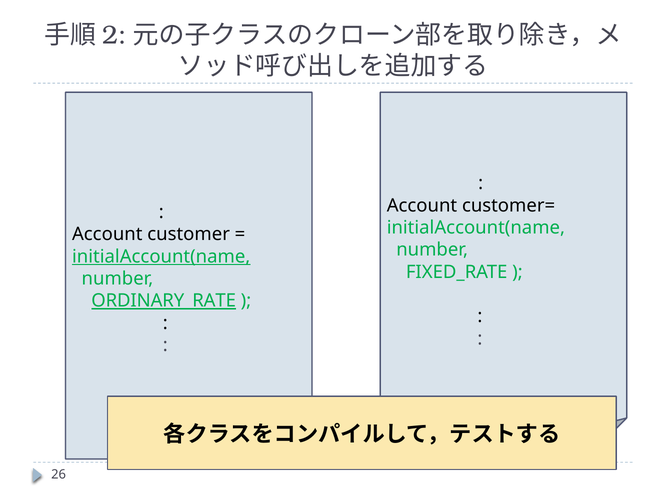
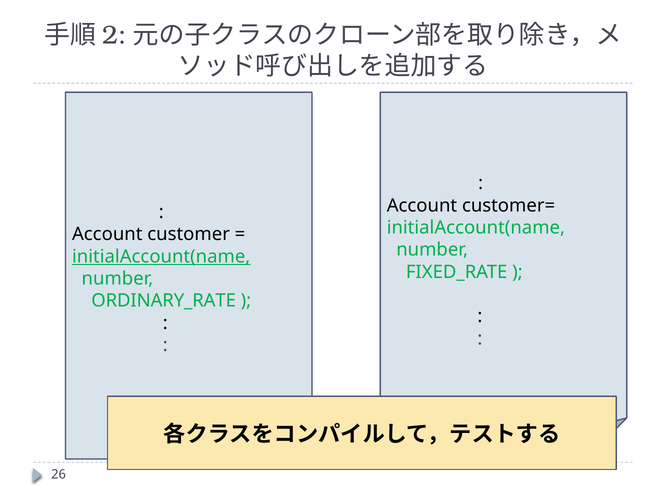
ORDINARY_RATE underline: present -> none (164, 301)
